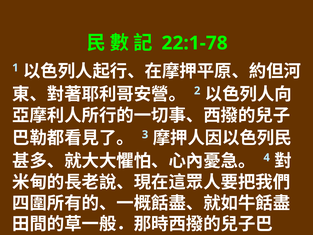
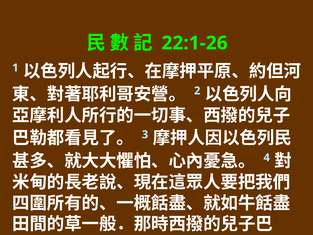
22:1-78: 22:1-78 -> 22:1-26 (195, 43)
